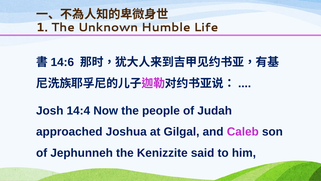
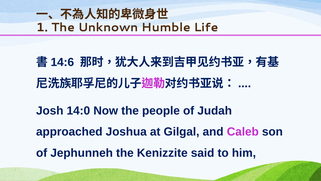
14:4: 14:4 -> 14:0 (78, 110)
